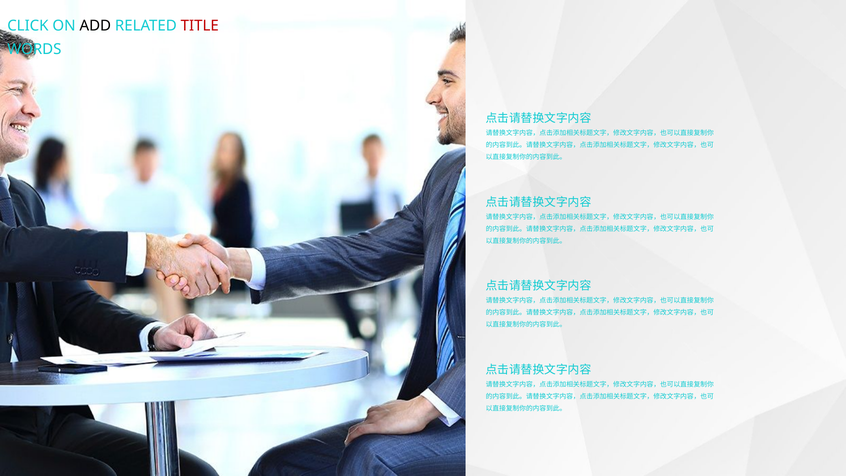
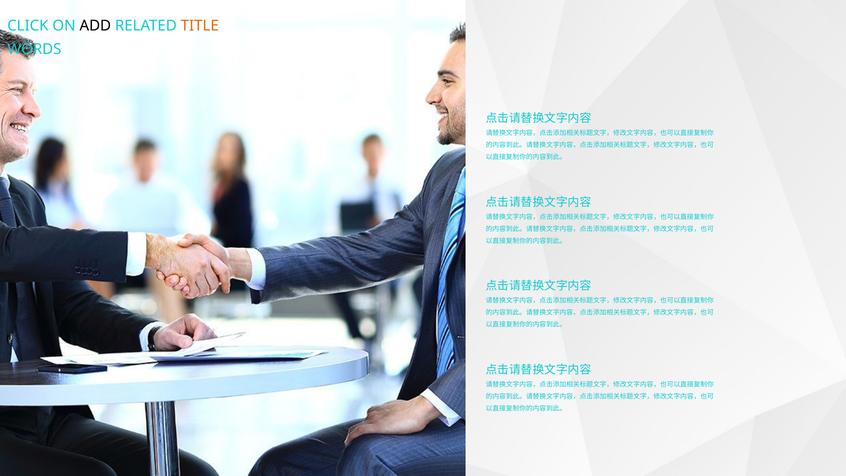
TITLE colour: red -> orange (200, 26)
